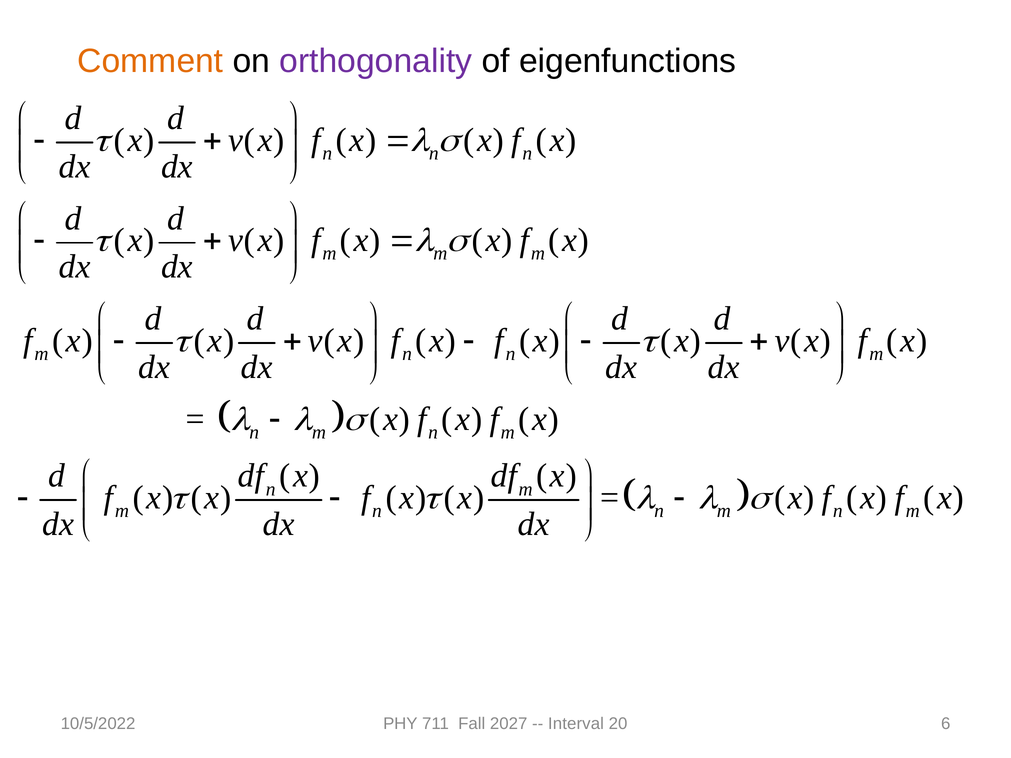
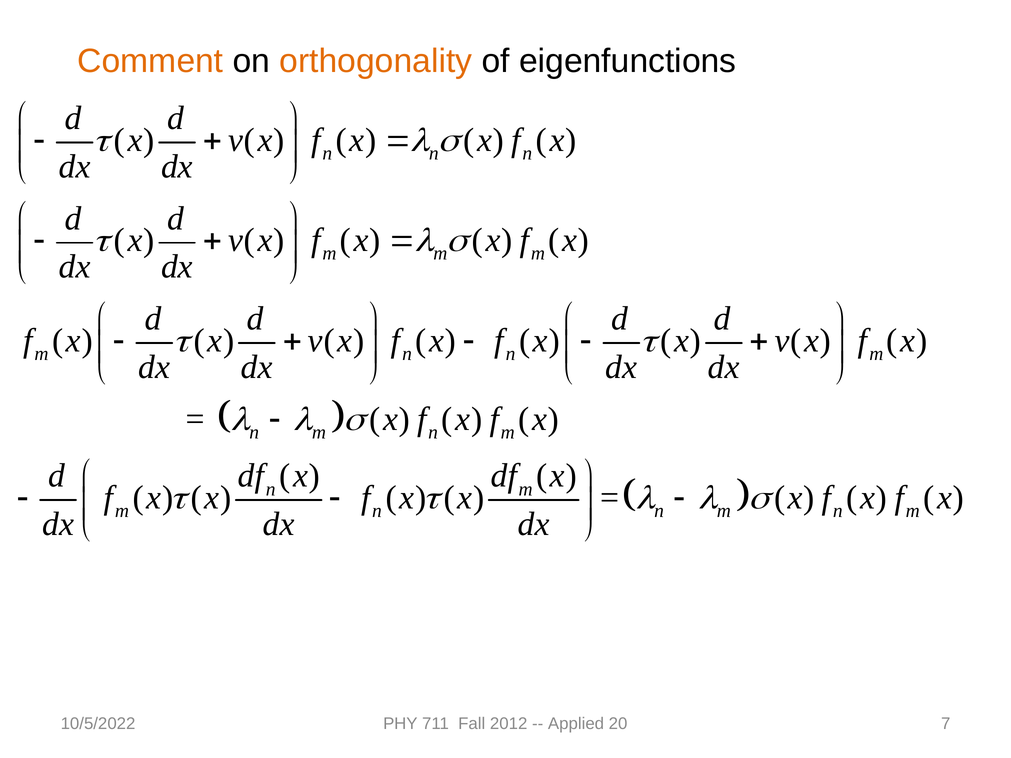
orthogonality colour: purple -> orange (376, 61)
2027: 2027 -> 2012 (509, 724)
Interval: Interval -> Applied (576, 724)
6: 6 -> 7 (946, 724)
